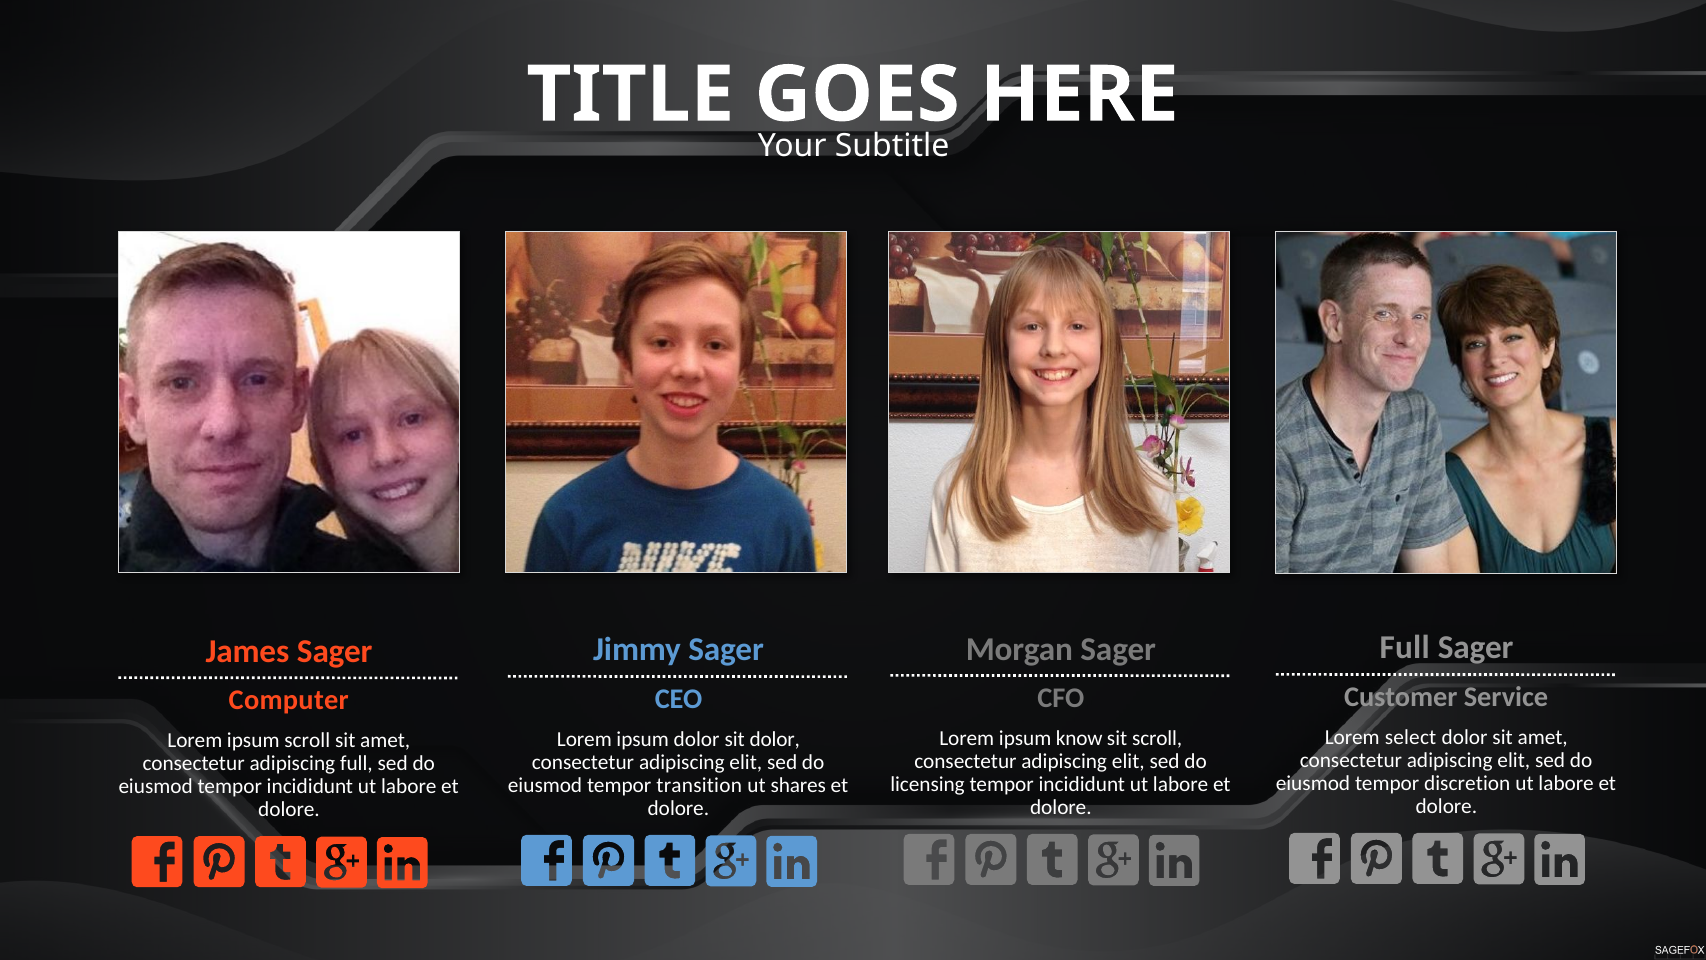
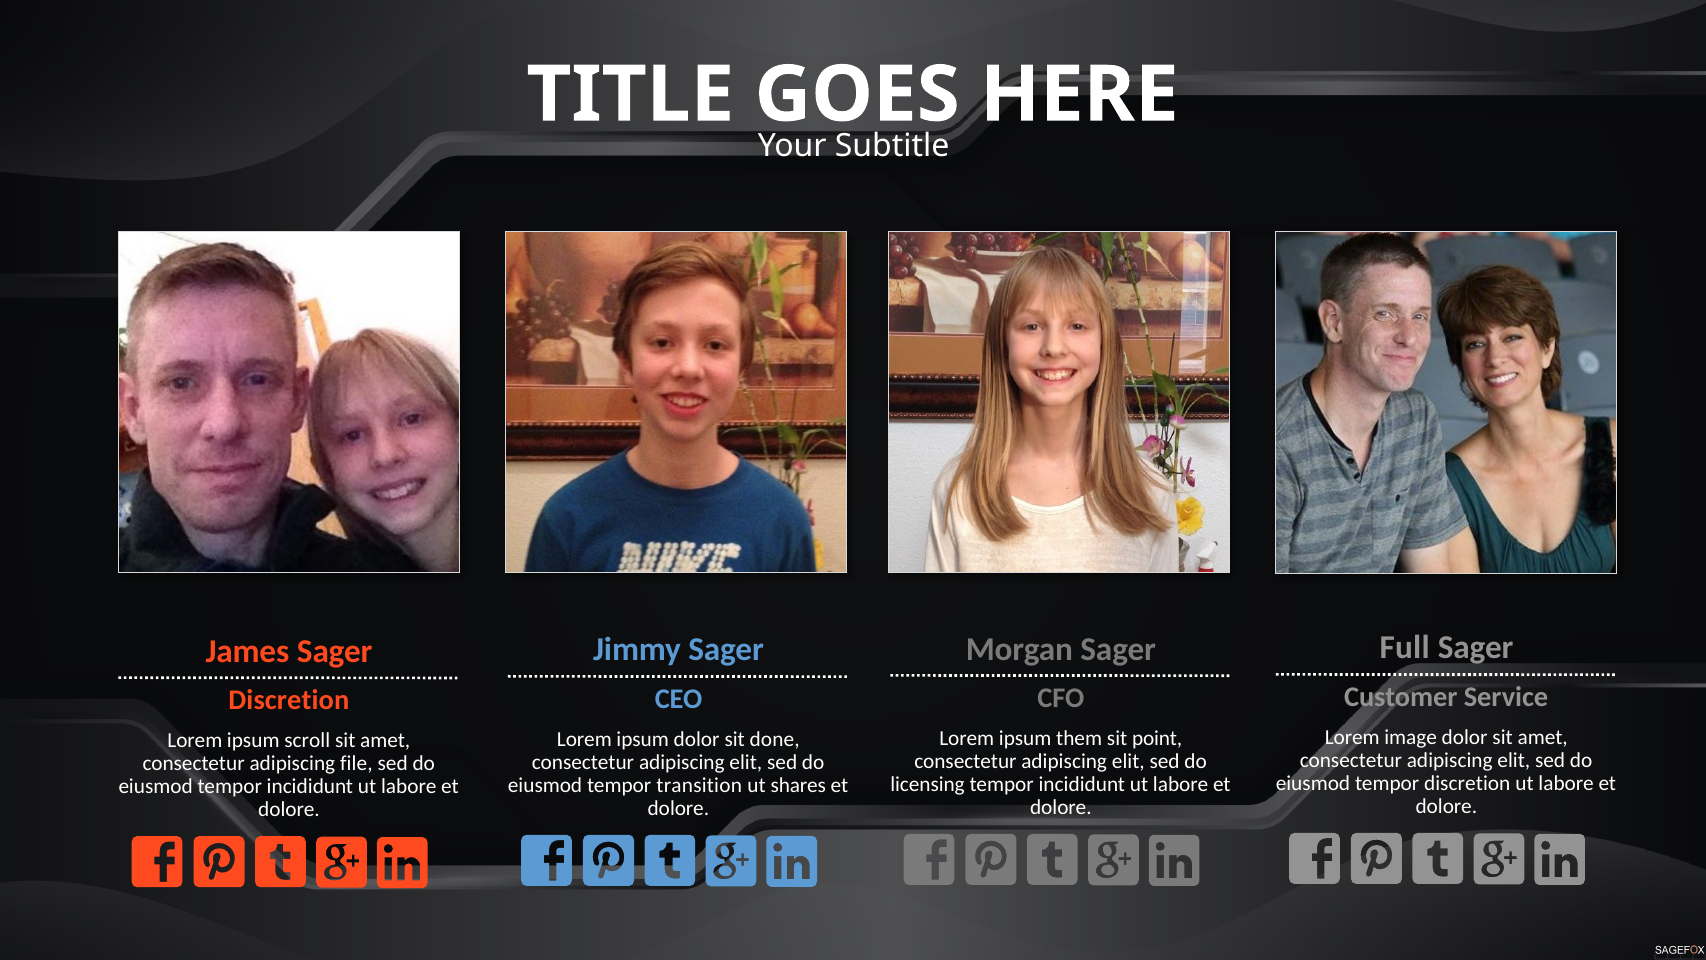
Computer: Computer -> Discretion (289, 700)
select: select -> image (1411, 737)
know: know -> them (1079, 738)
sit scroll: scroll -> point (1157, 738)
sit dolor: dolor -> done (775, 739)
adipiscing full: full -> file (356, 763)
